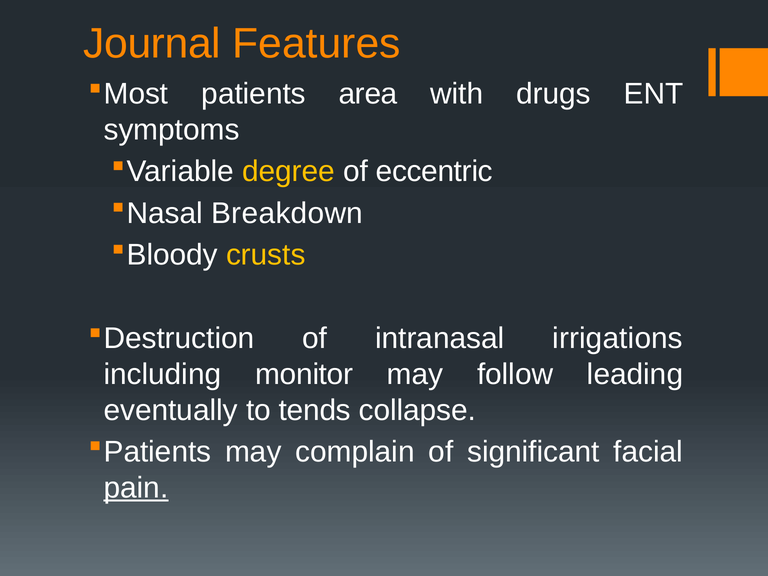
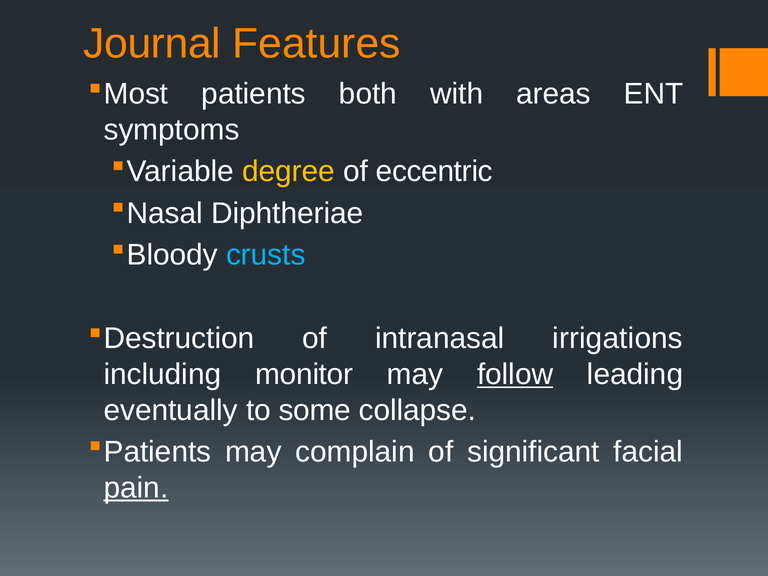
area: area -> both (368, 94)
drugs: drugs -> areas (554, 94)
Breakdown: Breakdown -> Diphtheriae (287, 213)
crusts colour: yellow -> light blue (266, 255)
follow underline: none -> present (515, 374)
tends: tends -> some (315, 410)
